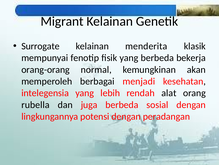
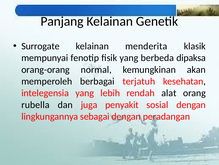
Migrant: Migrant -> Panjang (62, 21)
bekerja: bekerja -> dipaksa (191, 58)
menjadi: menjadi -> terjatuh (139, 81)
juga berbeda: berbeda -> penyakit (122, 104)
potensi: potensi -> sebagai (95, 116)
